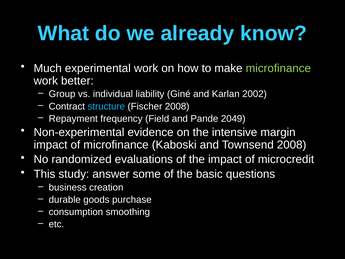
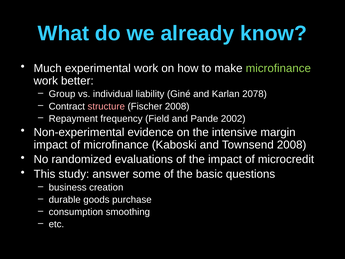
2002: 2002 -> 2078 (255, 94)
structure colour: light blue -> pink (106, 106)
2049: 2049 -> 2002 (233, 118)
